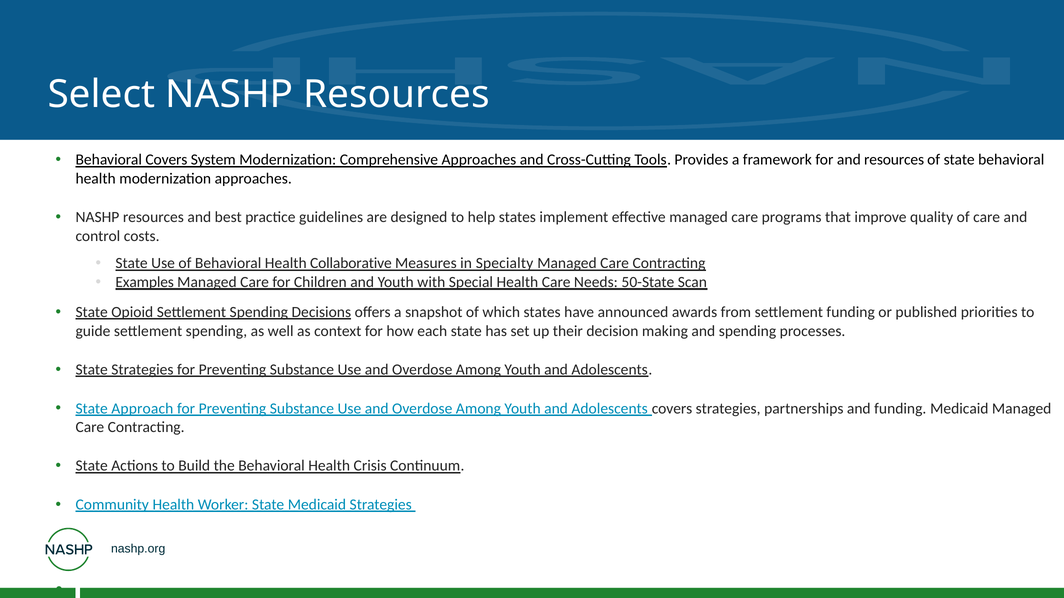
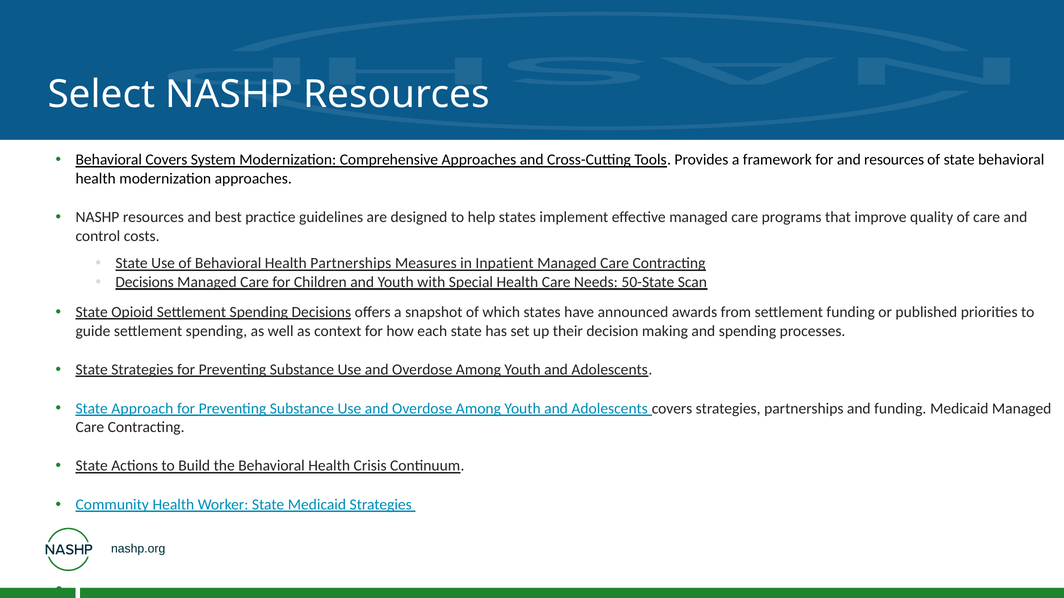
Health Collaborative: Collaborative -> Partnerships (351, 264)
Specialty: Specialty -> Inpatient (505, 264)
Examples: Examples -> Decisions (145, 282)
